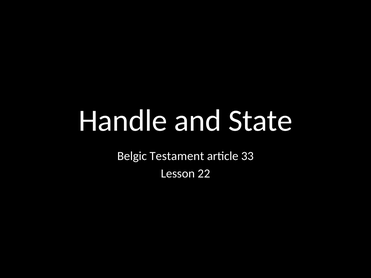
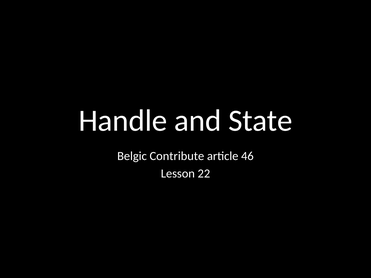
Testament: Testament -> Contribute (177, 156)
33: 33 -> 46 (247, 156)
